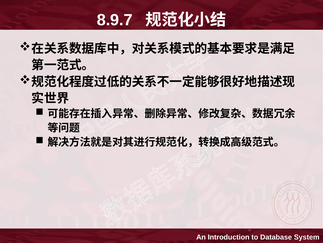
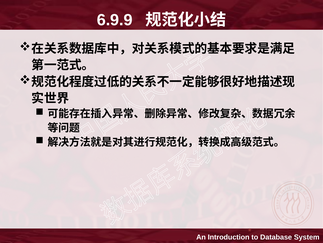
8.9.7: 8.9.7 -> 6.9.9 (115, 20)
